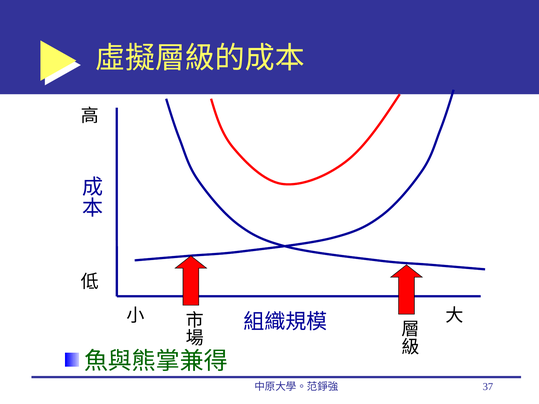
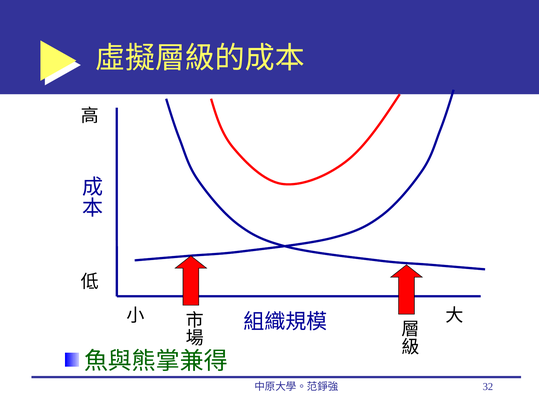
37: 37 -> 32 (488, 387)
